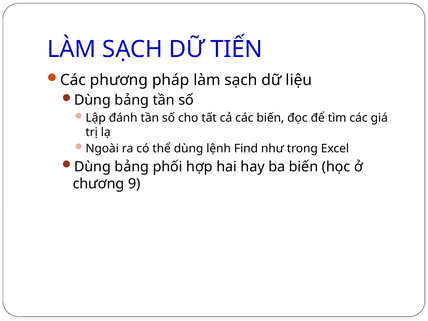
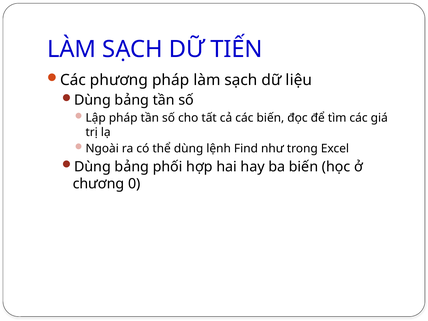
Lập đánh: đánh -> pháp (123, 118)
9: 9 -> 0 (134, 184)
